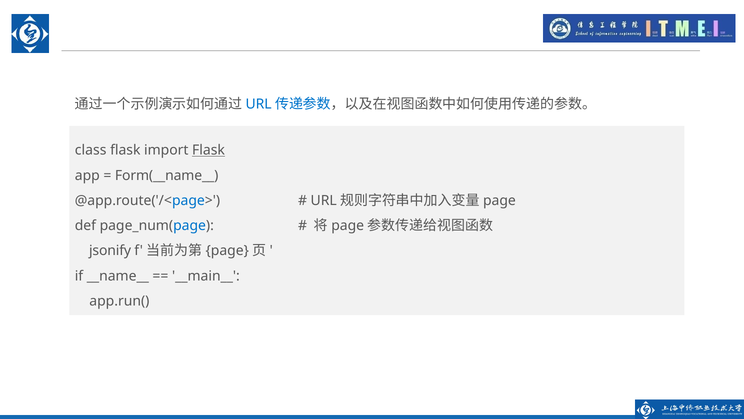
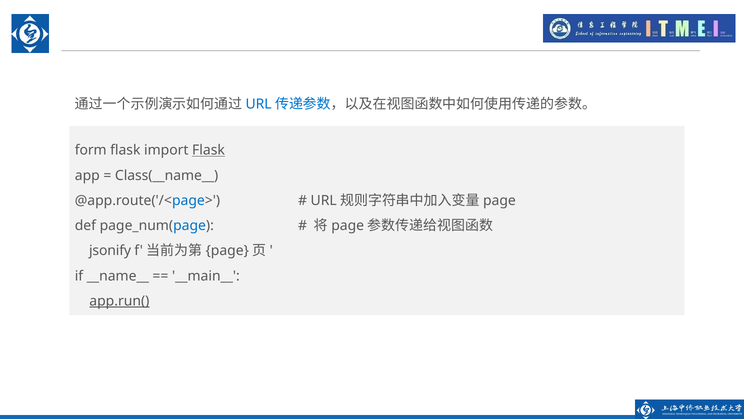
class: class -> form (91, 150)
Form(__name__: Form(__name__ -> Class(__name__ (167, 175)
app.run( underline: none -> present (119, 301)
